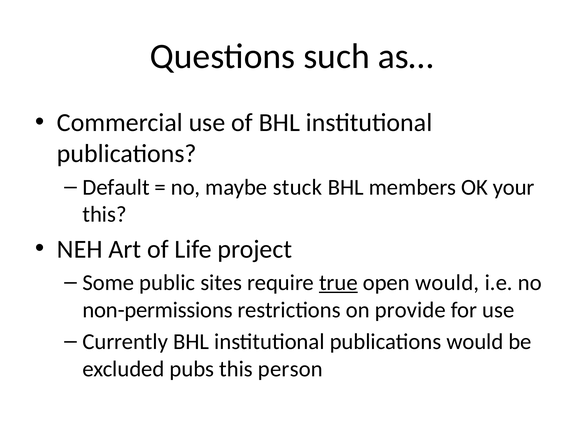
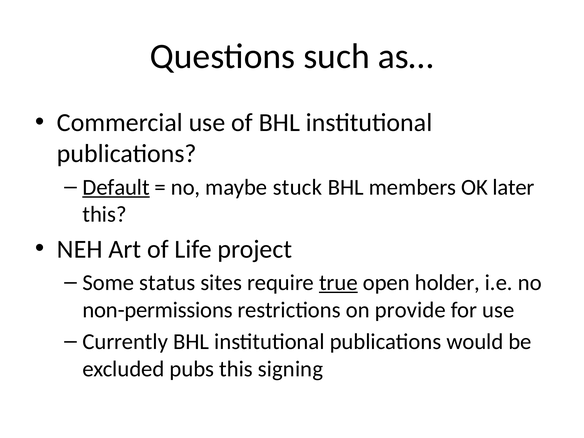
Default underline: none -> present (116, 187)
your: your -> later (514, 187)
public: public -> status (167, 283)
open would: would -> holder (447, 283)
person: person -> signing (290, 369)
